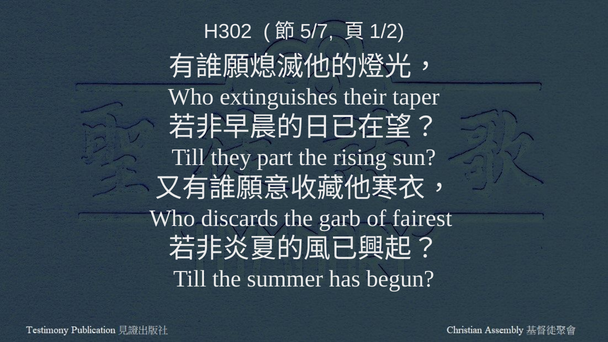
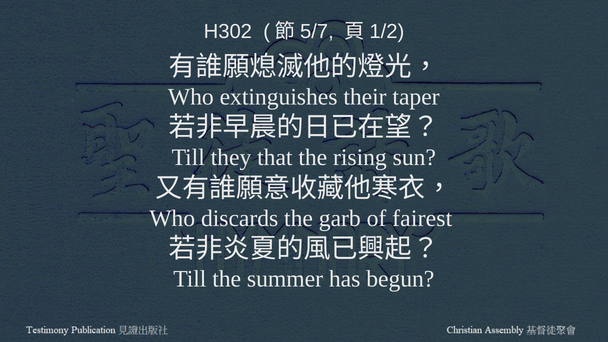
part: part -> that (275, 158)
